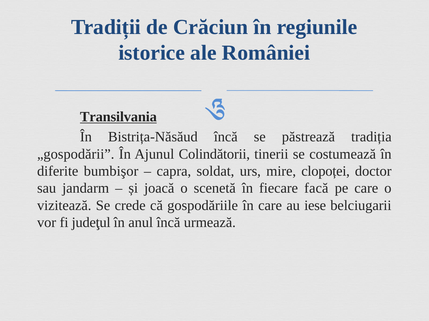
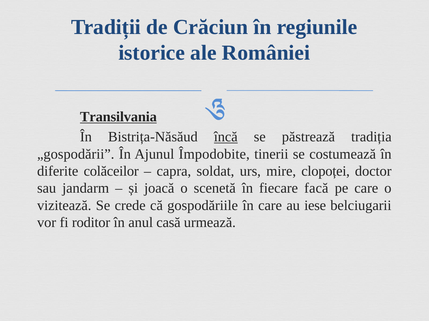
încă underline: none -> present (226, 137)
Colindătorii: Colindătorii -> Împodobite (214, 154)
bumbişor: bumbişor -> colăceilor (111, 172)
judeţul: judeţul -> roditor (91, 223)
anul încă: încă -> casă (168, 223)
